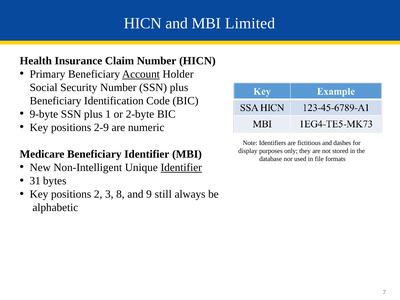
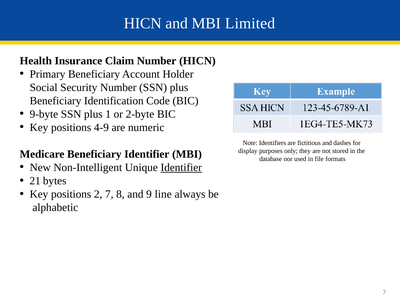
Account underline: present -> none (141, 74)
2-9: 2-9 -> 4-9 (101, 127)
31: 31 -> 21 (35, 181)
2 3: 3 -> 7 (109, 194)
still: still -> line (163, 194)
